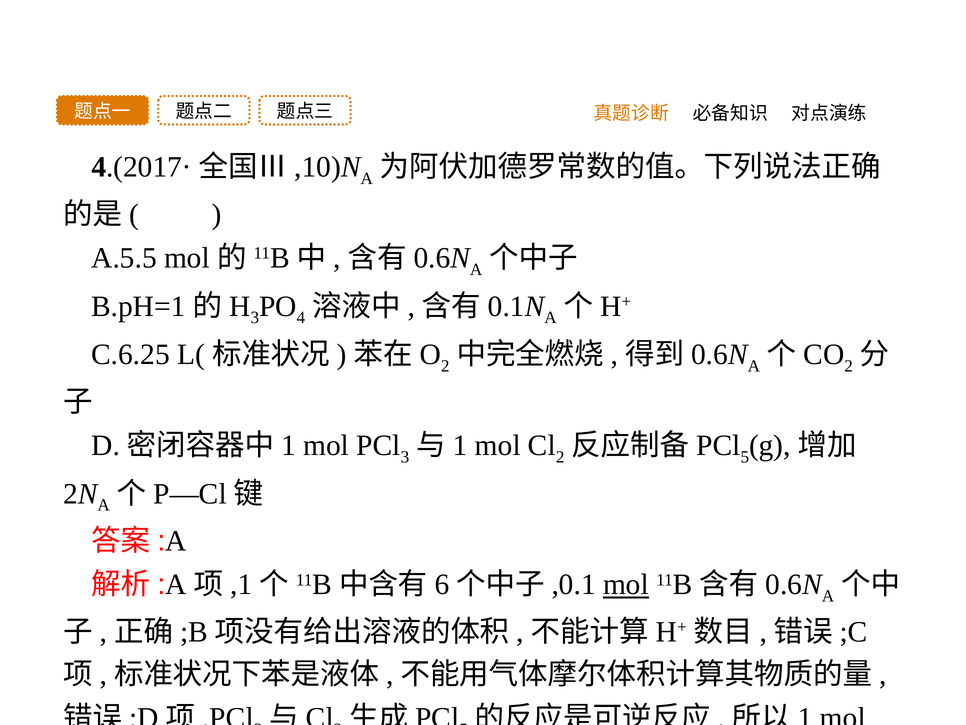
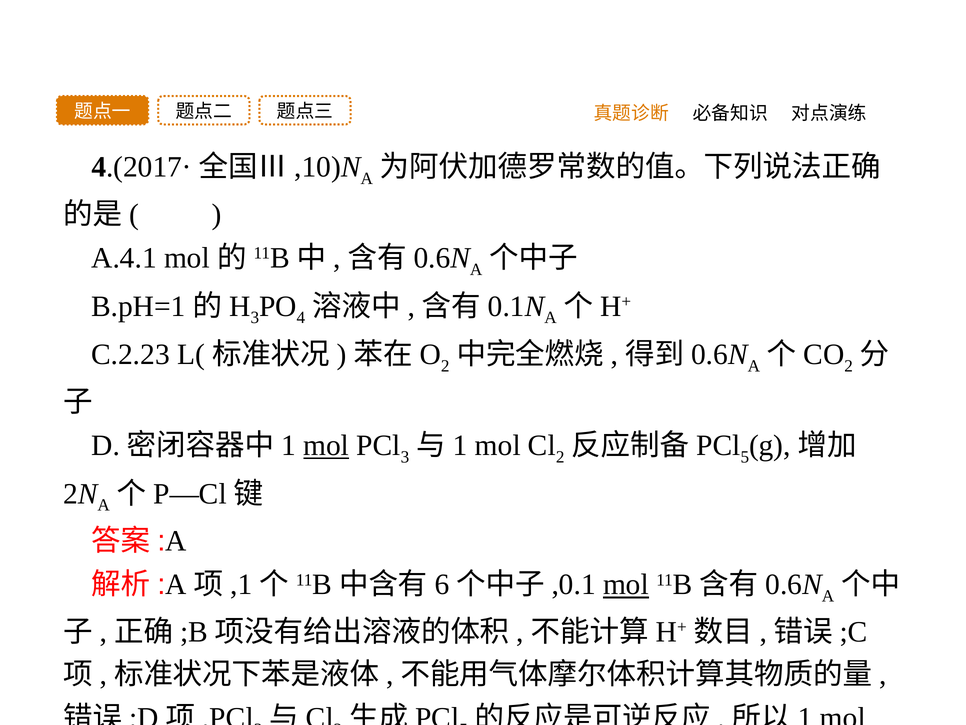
A.5.5: A.5.5 -> A.4.1 (124, 258)
C.6.25: C.6.25 -> C.2.23 (131, 354)
mol underline: none -> present (326, 445)
